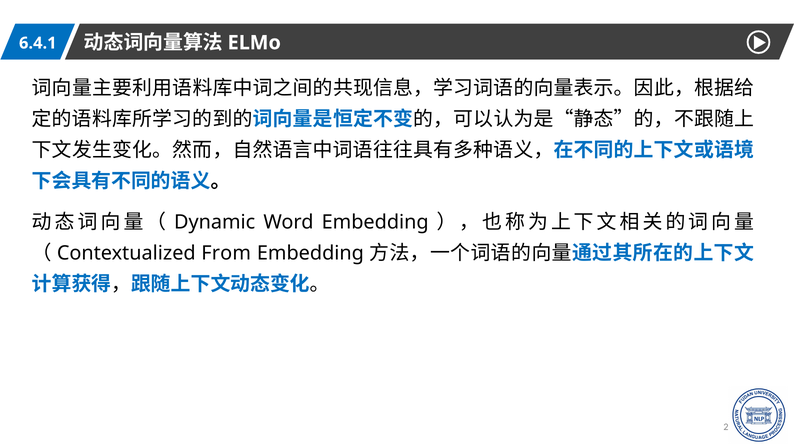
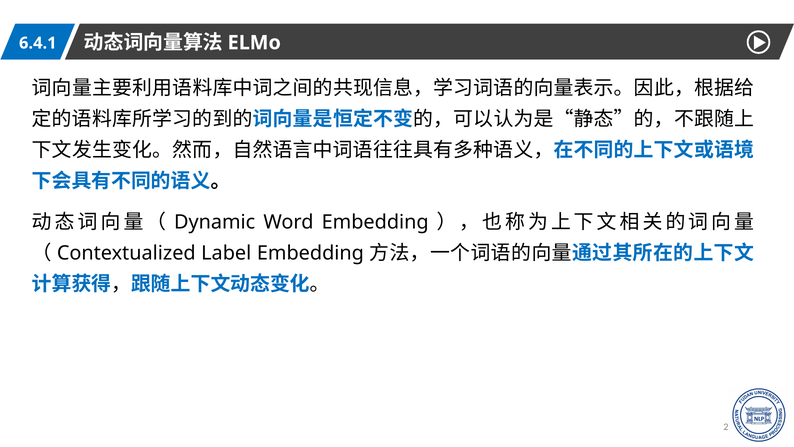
From: From -> Label (226, 253)
